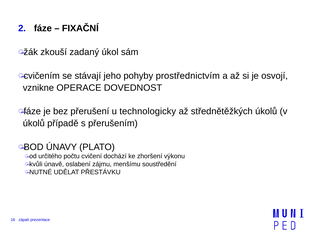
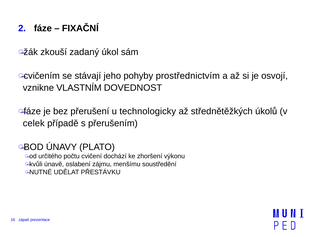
OPERACE: OPERACE -> VLASTNÍM (79, 87)
úkolů: úkolů -> celek (34, 123)
